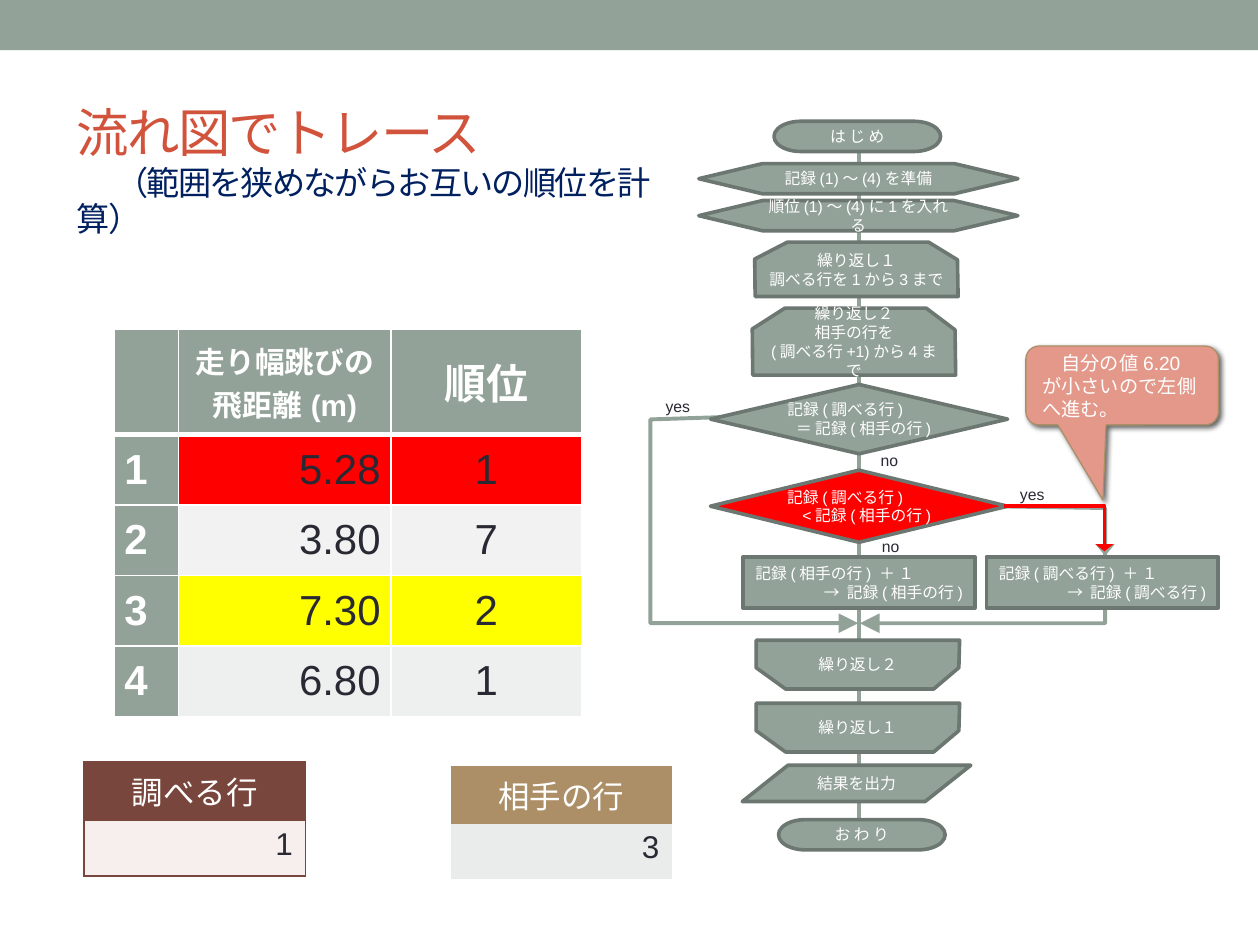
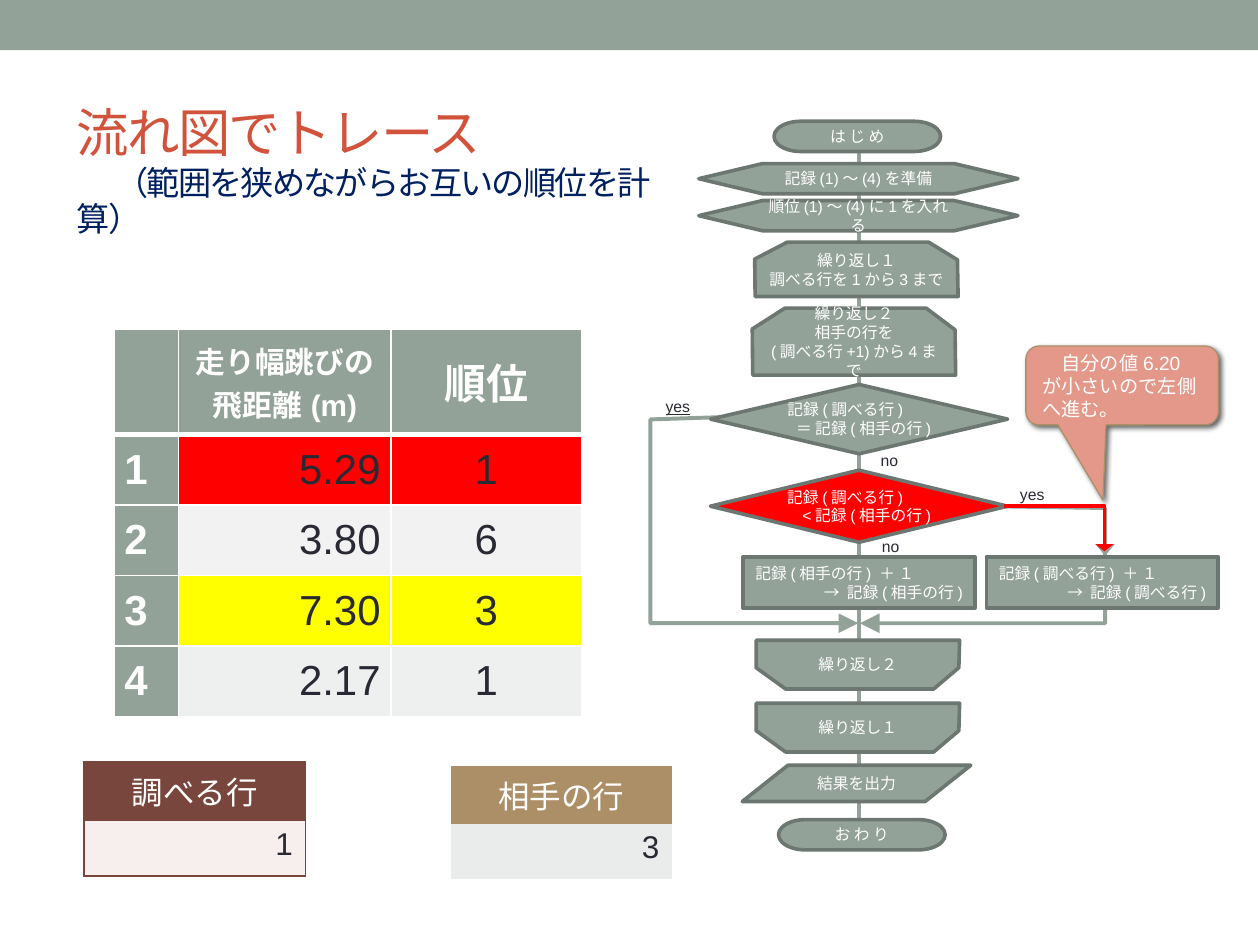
yes underline: none -> present (678, 407)
5.28: 5.28 -> 5.29 (340, 470)
7: 7 -> 6 (486, 541)
7.30 2: 2 -> 3 (486, 611)
6.80: 6.80 -> 2.17 (340, 681)
